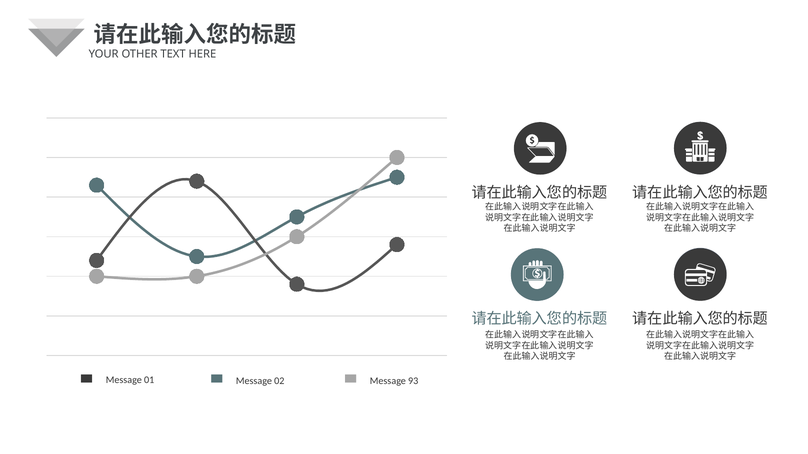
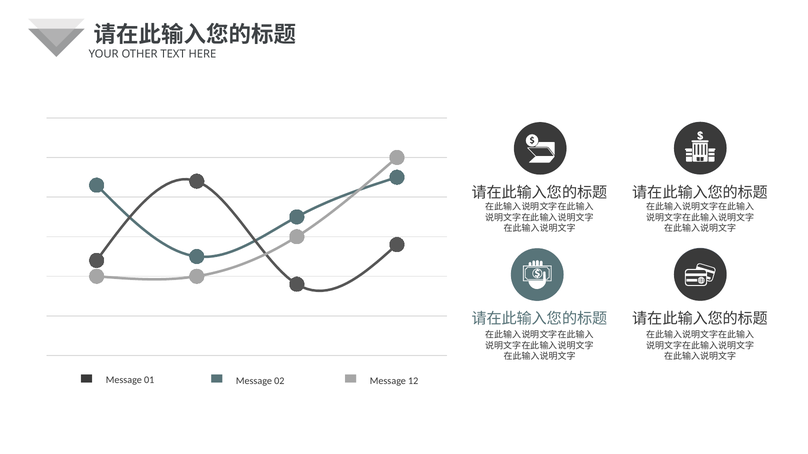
93: 93 -> 12 (413, 381)
